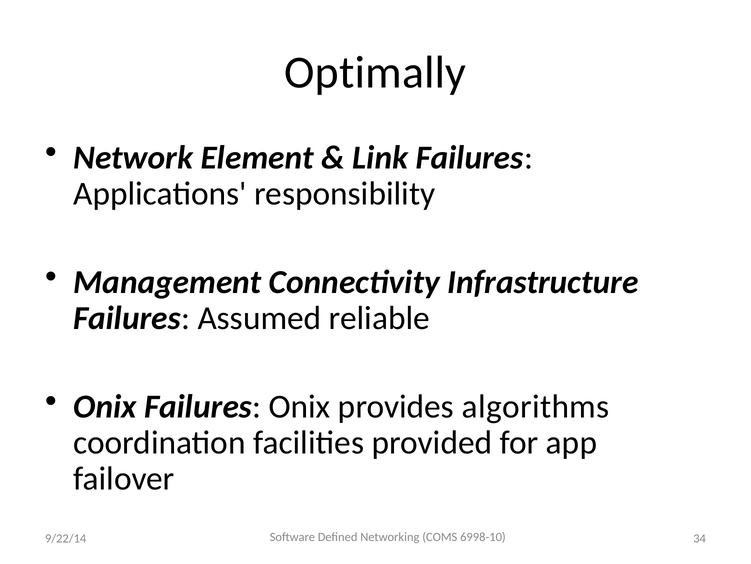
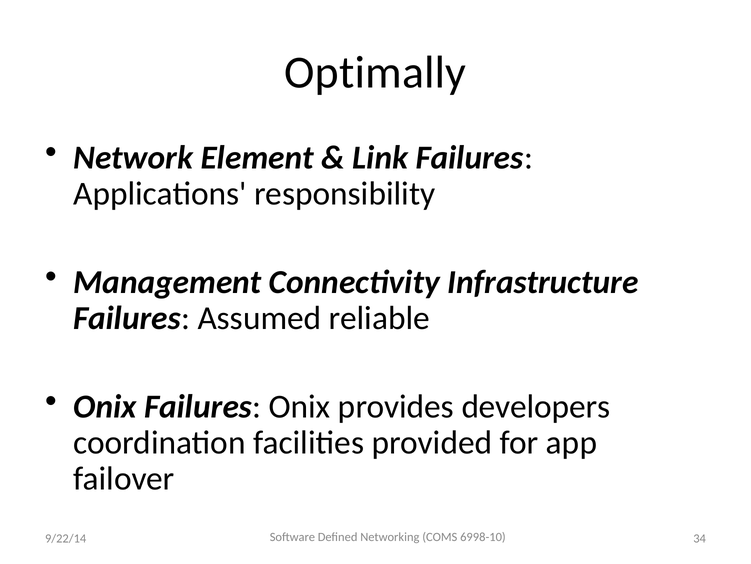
algorithms: algorithms -> developers (536, 406)
